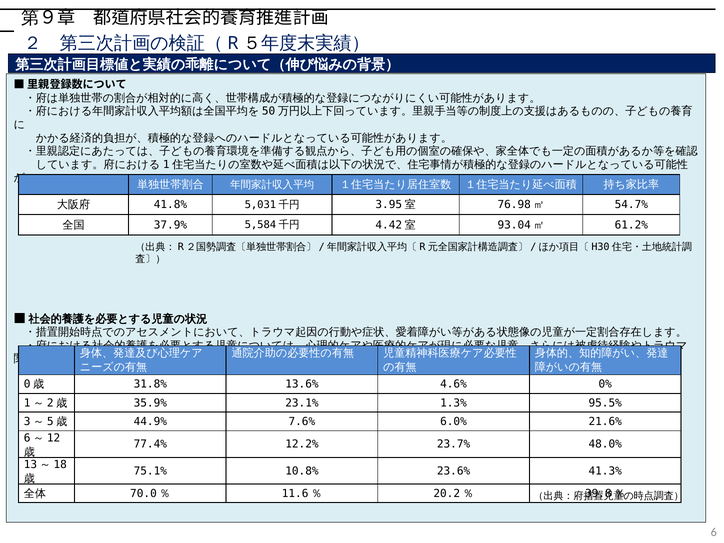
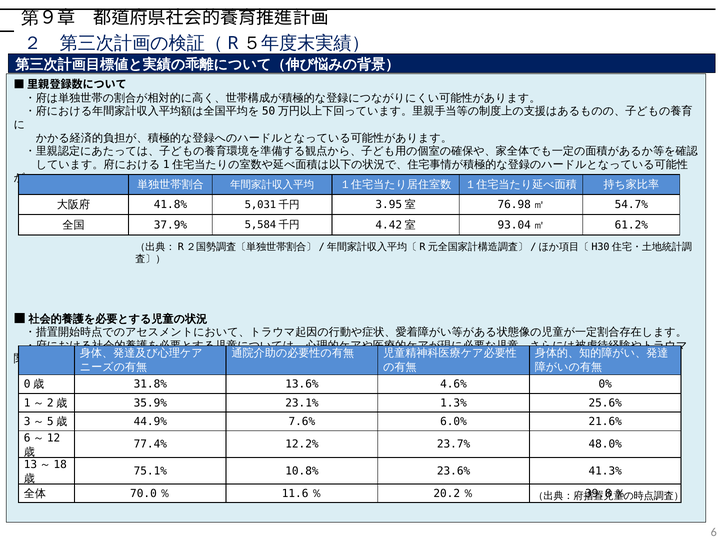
95.5%: 95.5% -> 25.6% (605, 403)
